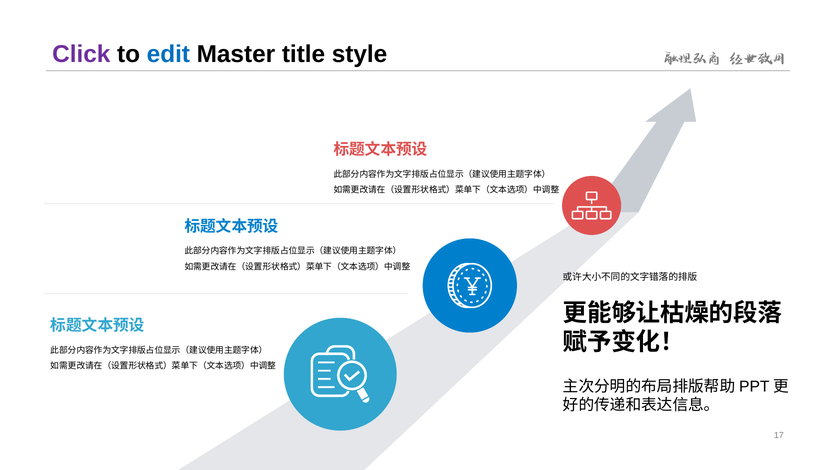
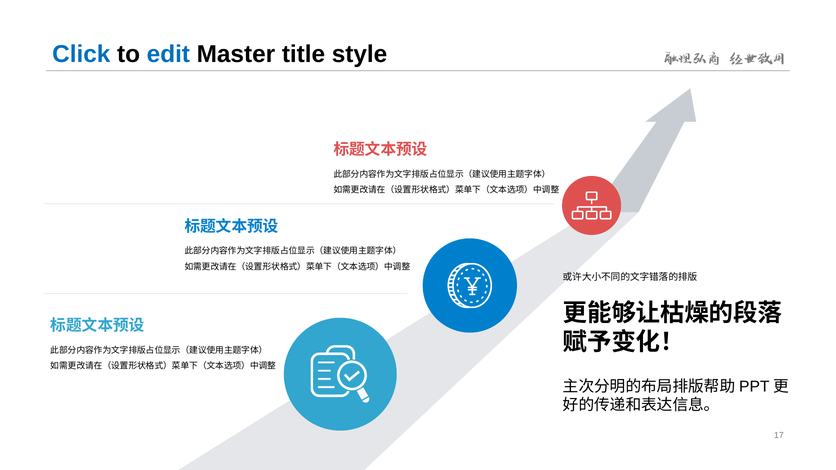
Click colour: purple -> blue (81, 54)
